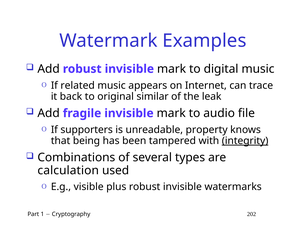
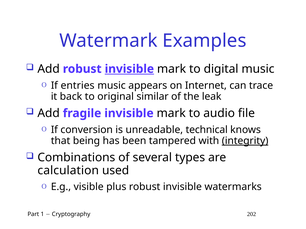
invisible underline: none -> present (129, 69)
related: related -> entries (78, 86)
supporters: supporters -> conversion (87, 130)
property: property -> technical (207, 130)
